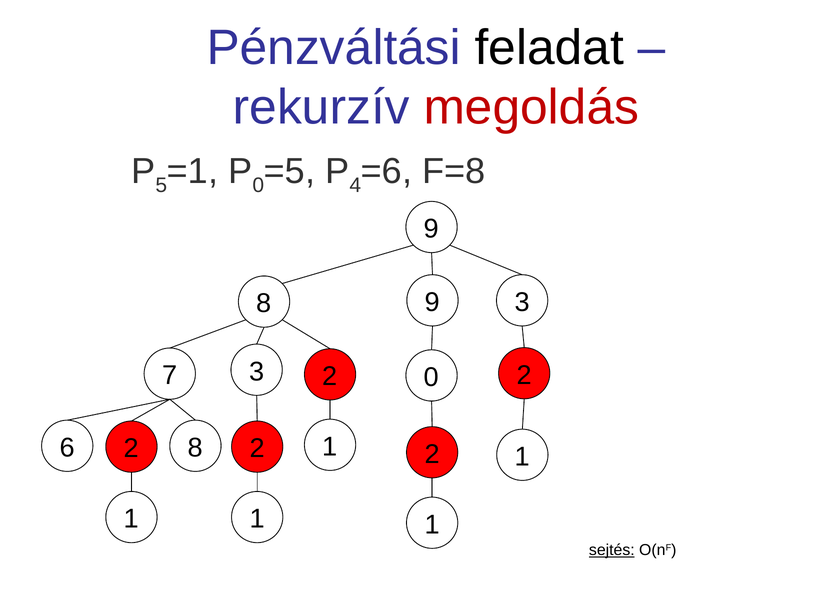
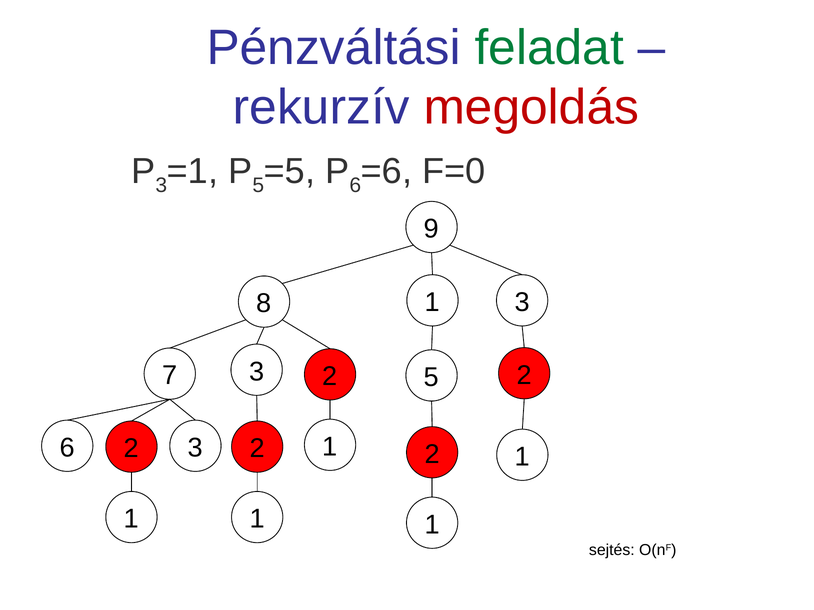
feladat colour: black -> green (549, 48)
5: 5 -> 3 (161, 186)
0: 0 -> 5 (258, 186)
4: 4 -> 6 (355, 186)
F=8: F=8 -> F=0 (454, 172)
8 9: 9 -> 1 (432, 302)
7 0: 0 -> 5 (432, 378)
6 8: 8 -> 3 (195, 448)
sejtés underline: present -> none (612, 551)
